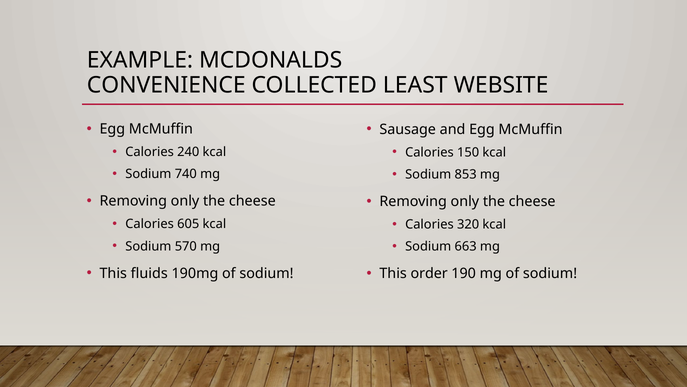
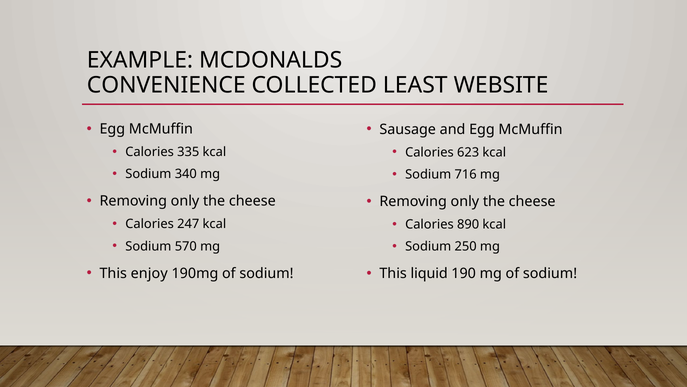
240: 240 -> 335 (188, 152)
150: 150 -> 623 (468, 152)
740: 740 -> 340 (186, 174)
853: 853 -> 716 (466, 174)
605: 605 -> 247 (188, 224)
320: 320 -> 890 (468, 224)
663: 663 -> 250 (466, 246)
fluids: fluids -> enjoy (149, 273)
order: order -> liquid (429, 273)
